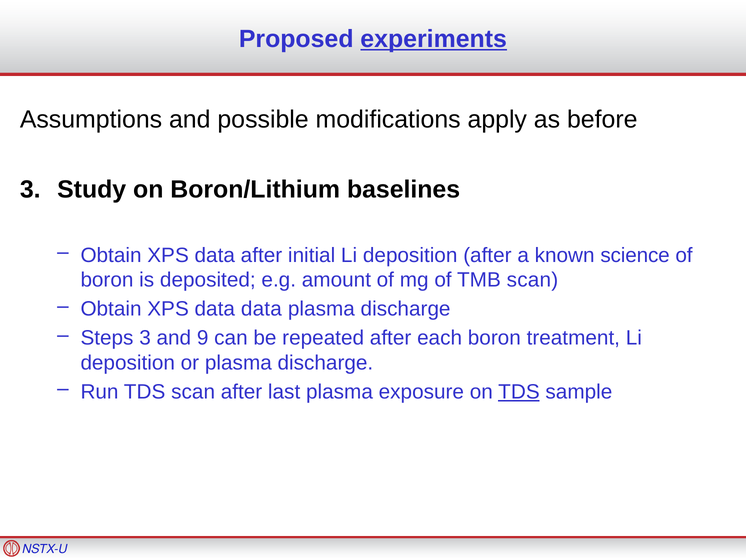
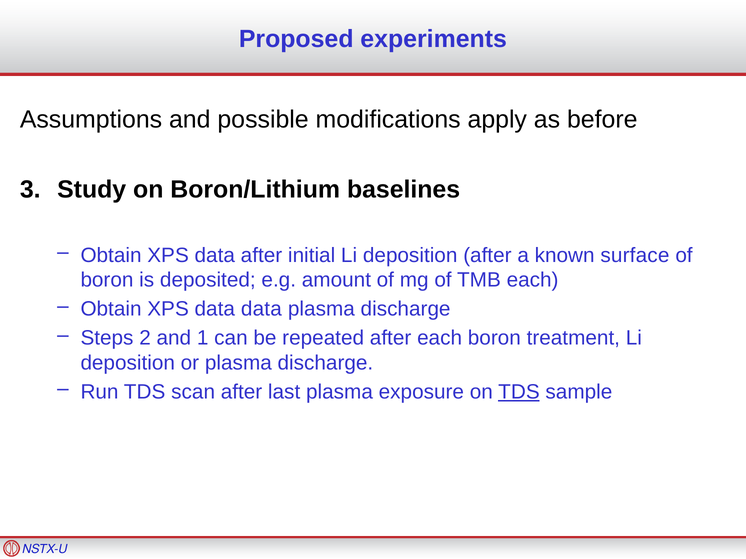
experiments underline: present -> none (434, 39)
science: science -> surface (635, 255)
TMB scan: scan -> each (533, 280)
Steps 3: 3 -> 2 (145, 338)
9: 9 -> 1 (203, 338)
